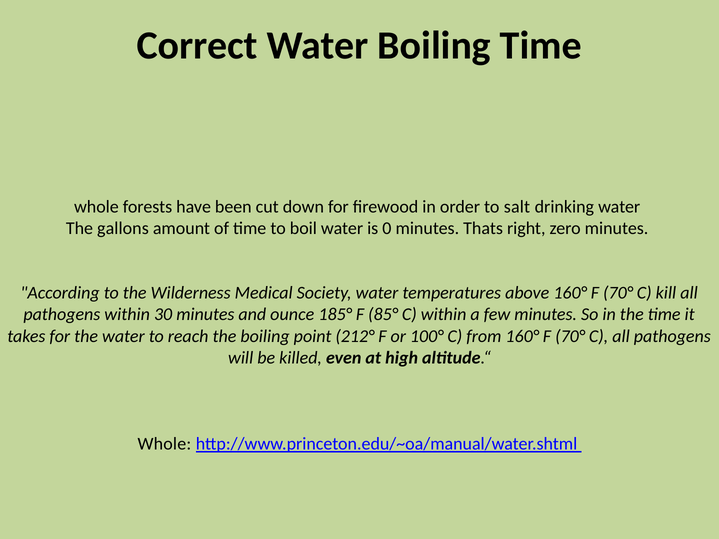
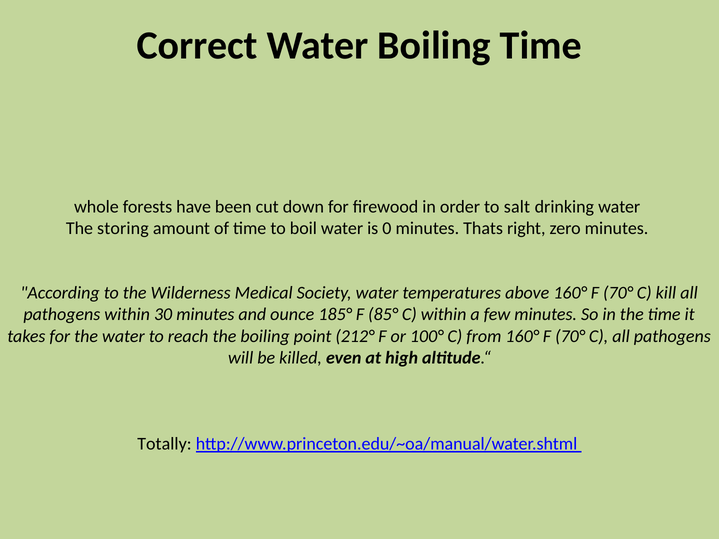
gallons: gallons -> storing (123, 228)
Whole: Whole -> Totally (164, 444)
